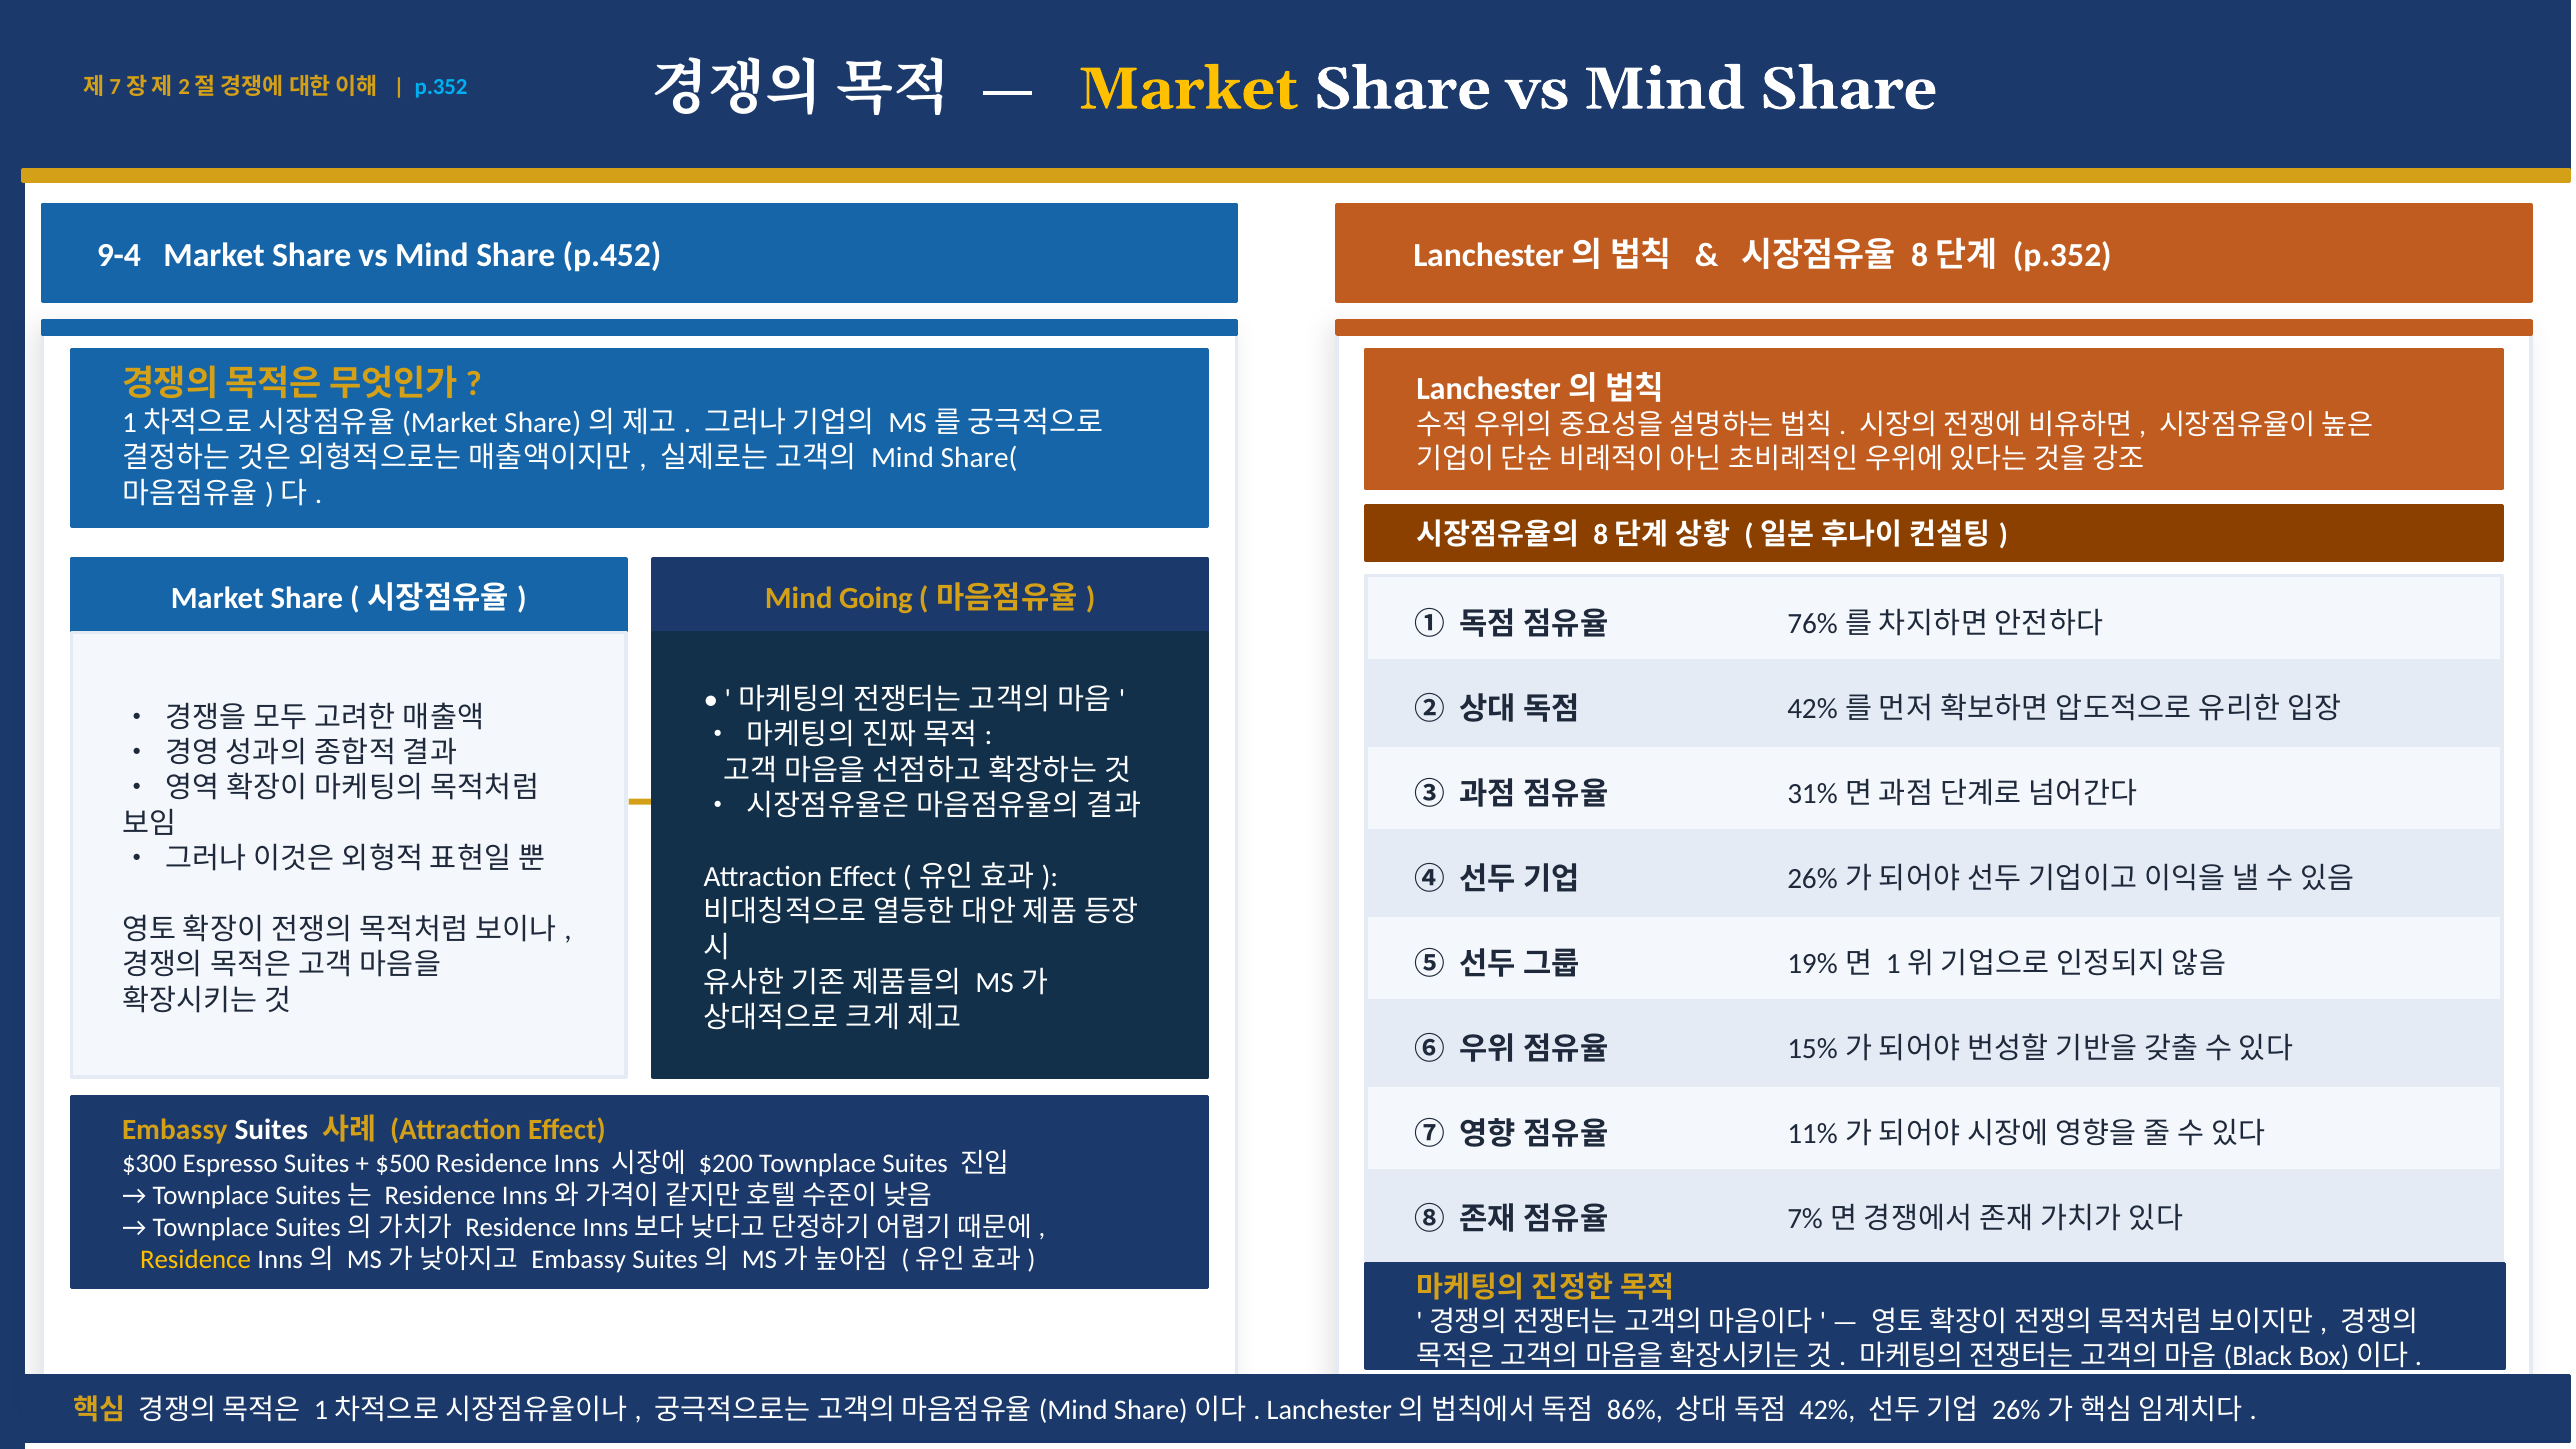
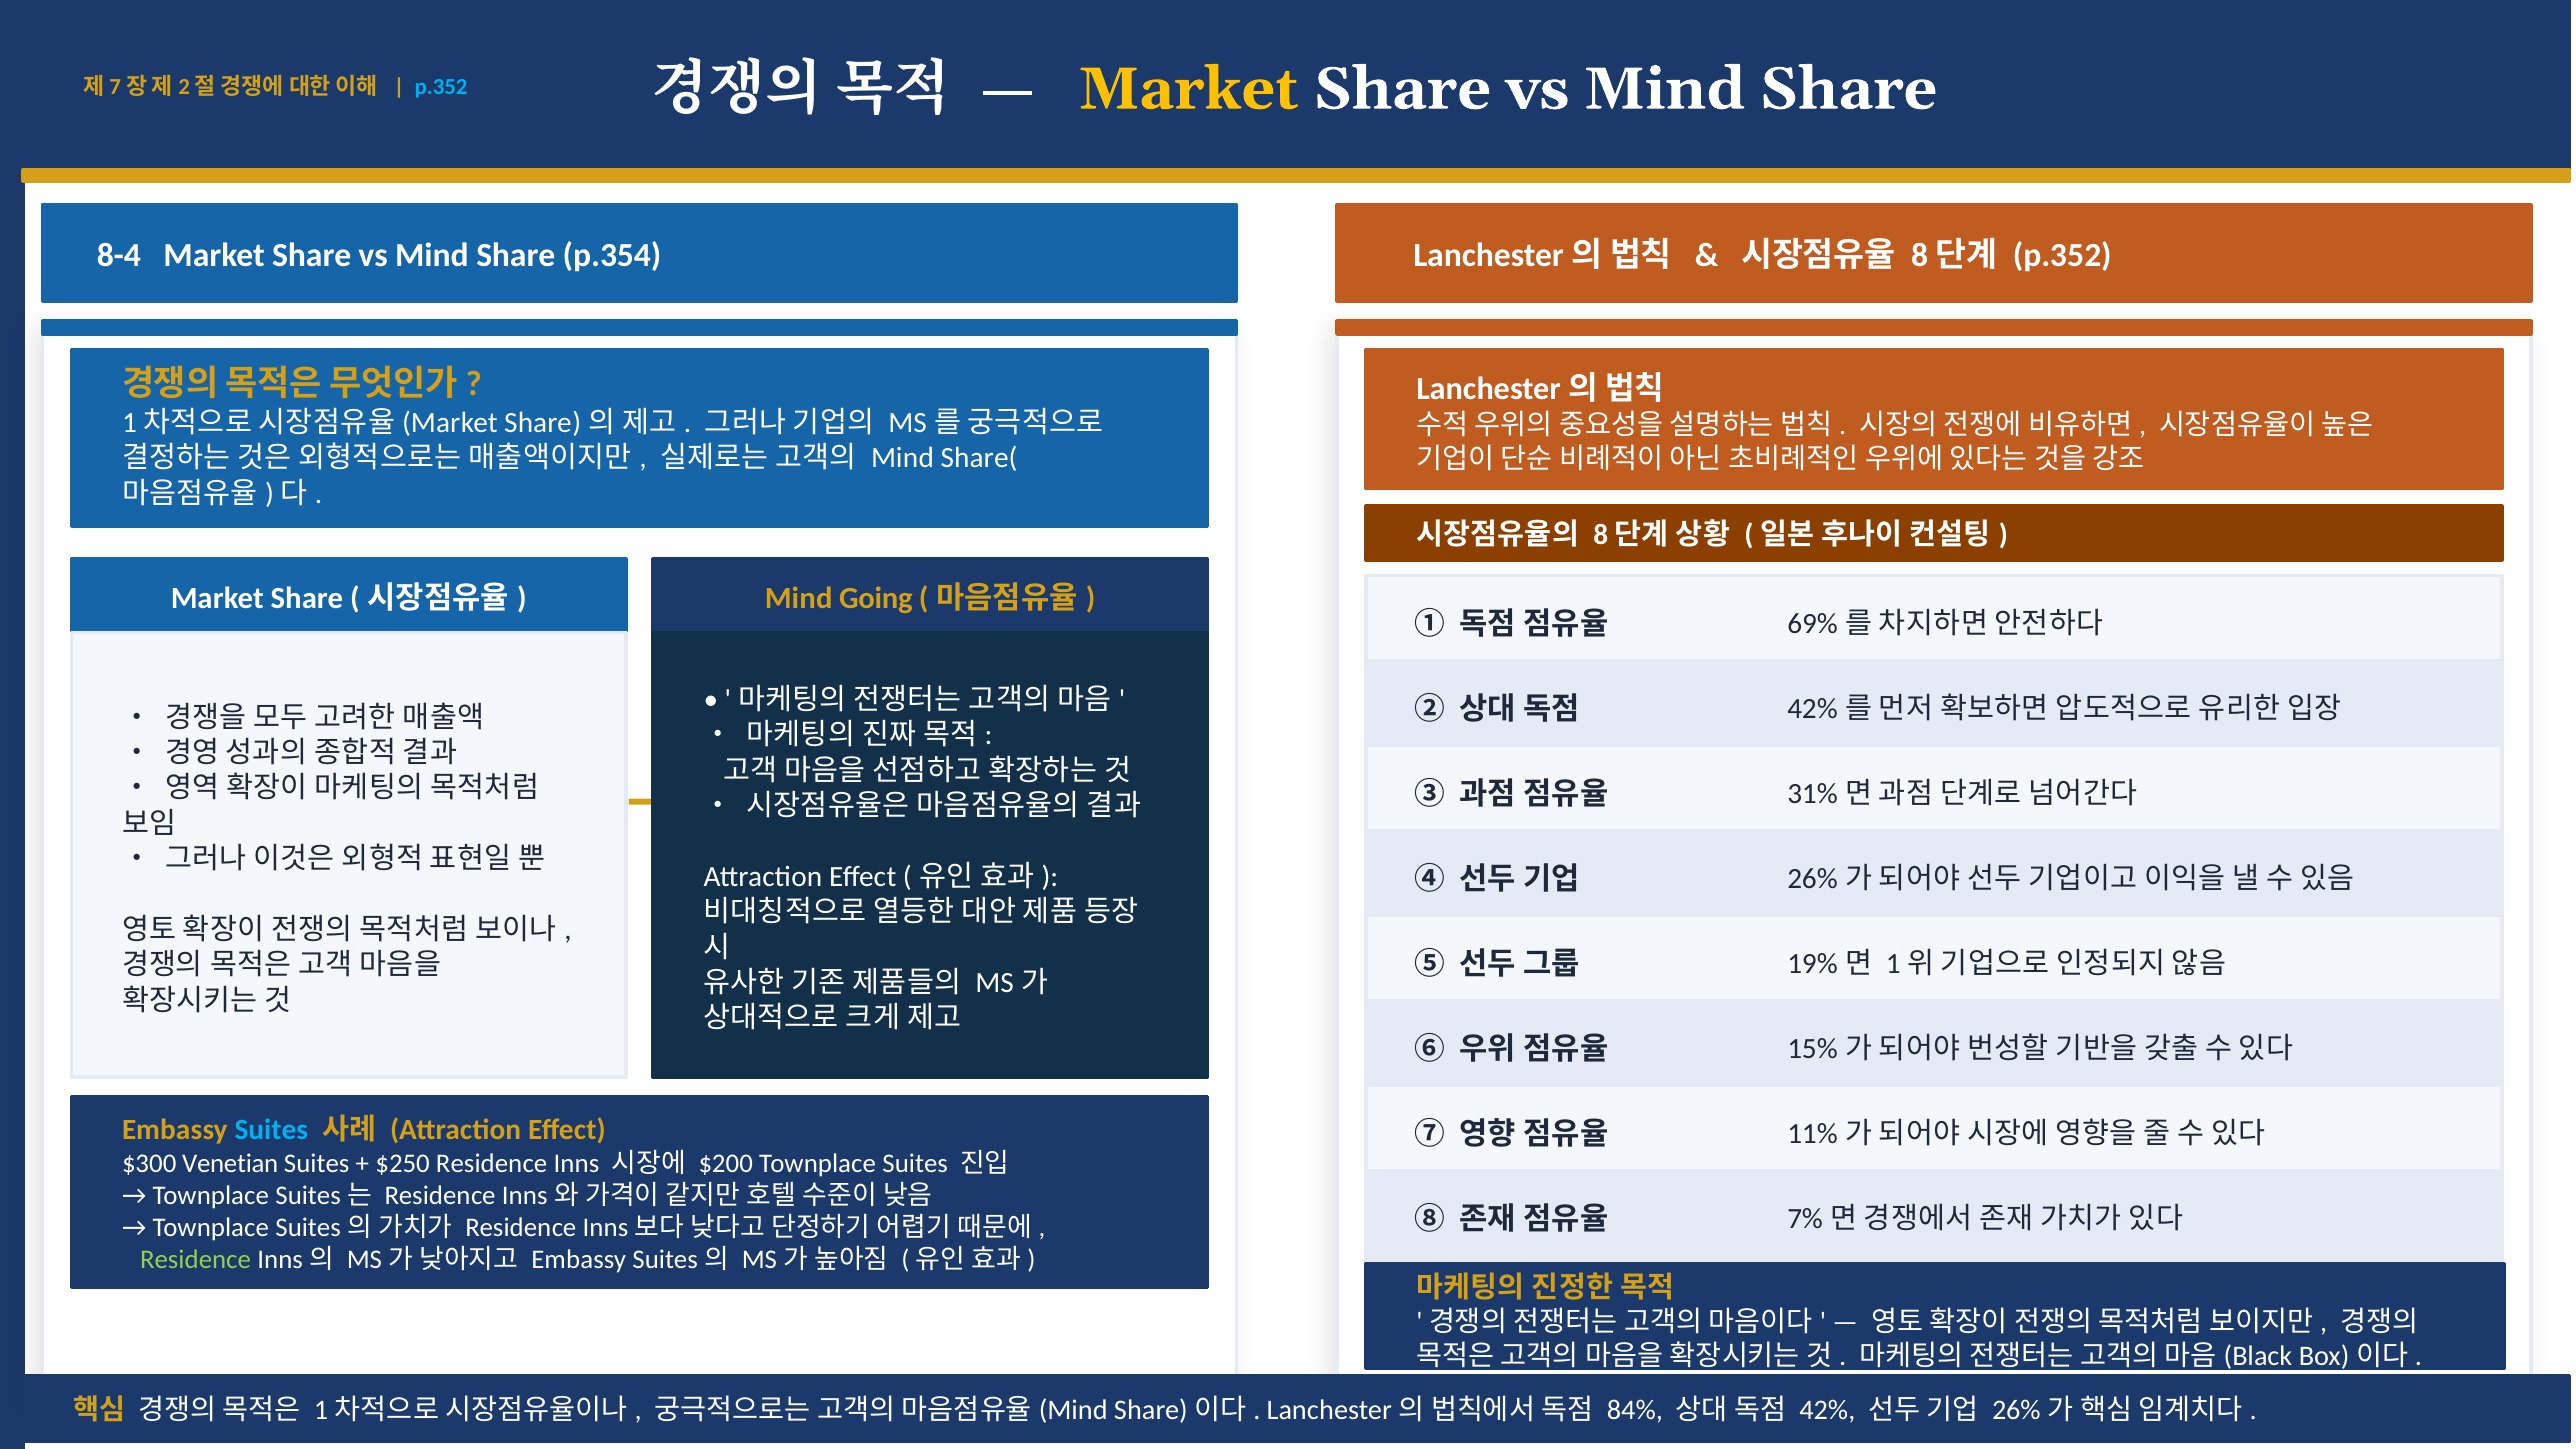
9-4: 9-4 -> 8-4 (119, 255)
p.452: p.452 -> p.354 (612, 255)
76%: 76% -> 69% (1813, 624)
Suites colour: white -> light blue (271, 1130)
Espresso: Espresso -> Venetian (230, 1163)
$500: $500 -> $250 (403, 1163)
Residence colour: yellow -> light green (195, 1260)
86%: 86% -> 84% (1635, 1410)
